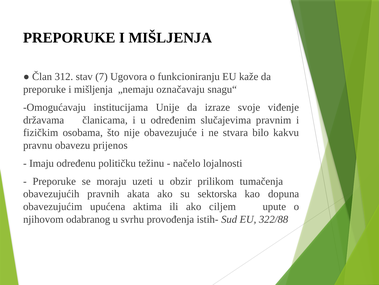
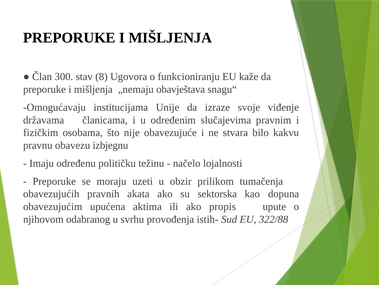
312: 312 -> 300 (64, 76)
7: 7 -> 8 (101, 76)
označavaju: označavaju -> obavještava (181, 89)
prijenos: prijenos -> izbjegnu (110, 145)
ciljem: ciljem -> propis (223, 206)
